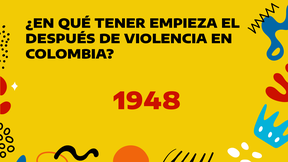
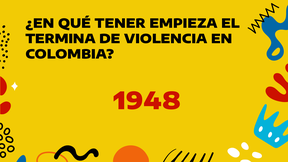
DESPUÉS: DESPUÉS -> TERMINA (61, 39)
